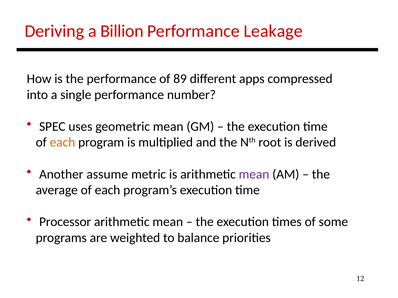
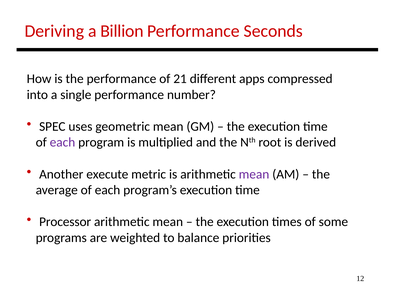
Leakage: Leakage -> Seconds (273, 31)
89: 89 -> 21 (180, 79)
each colour: orange -> purple (62, 143)
assume: assume -> execute (107, 174)
